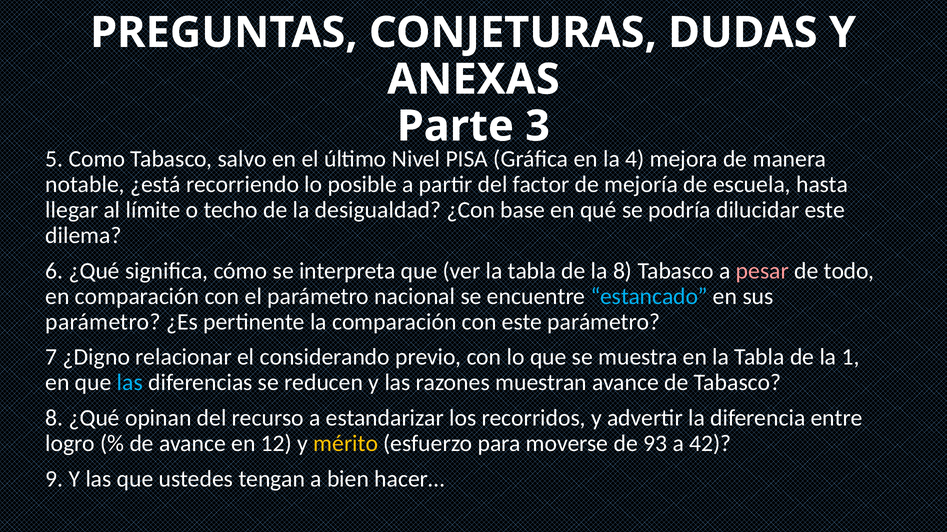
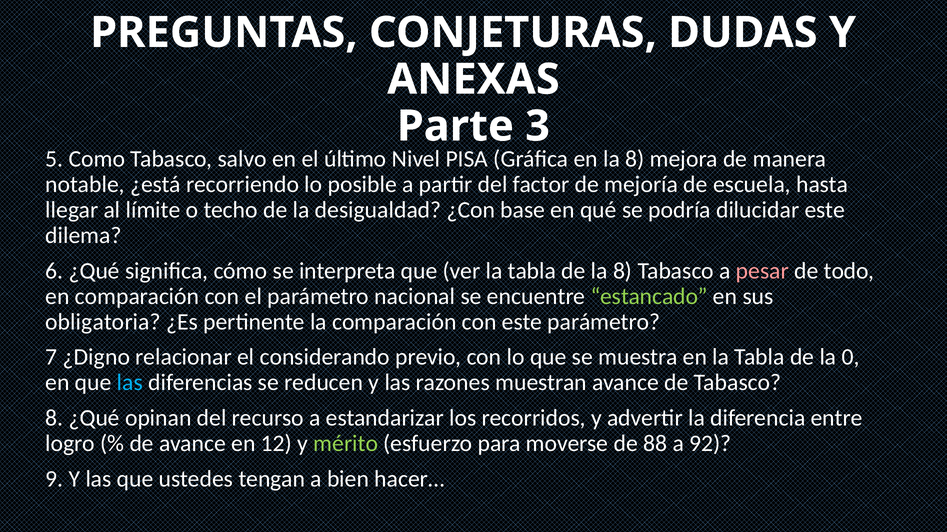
en la 4: 4 -> 8 (635, 159)
estancado colour: light blue -> light green (649, 297)
parámetro: parámetro -> obligatoria (103, 322)
1: 1 -> 0 (851, 358)
mérito colour: yellow -> light green (346, 444)
93: 93 -> 88 (655, 444)
42: 42 -> 92 (710, 444)
